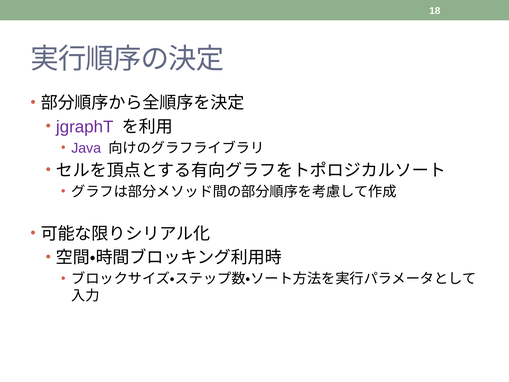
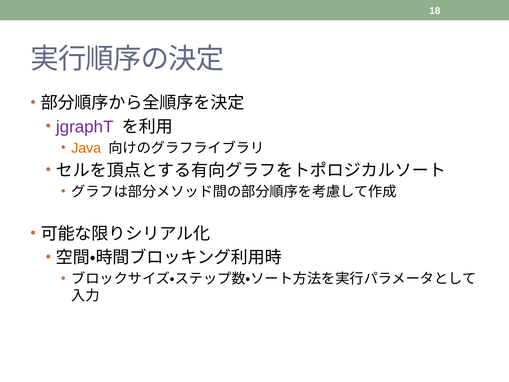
Java colour: purple -> orange (86, 148)
